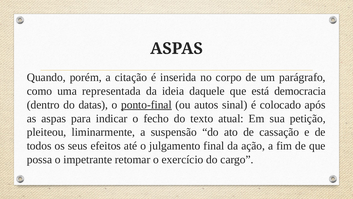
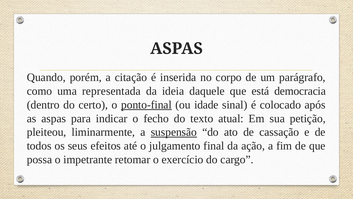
datas: datas -> certo (93, 105)
autos: autos -> idade (206, 105)
suspensão underline: none -> present (174, 132)
